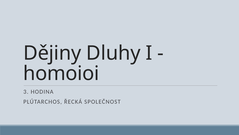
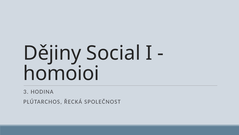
Dluhy: Dluhy -> Social (113, 53)
